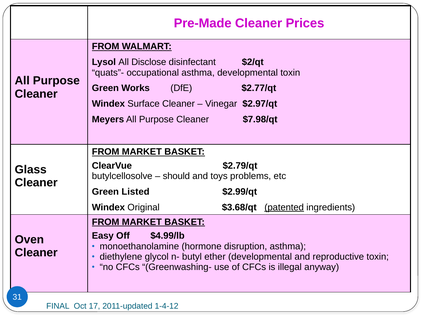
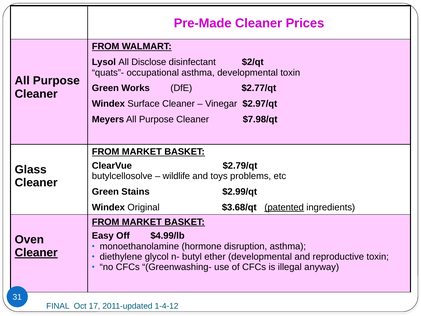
should: should -> wildlife (176, 176)
Listed: Listed -> Stains (136, 192)
Cleaner underline: none -> present (36, 253)
